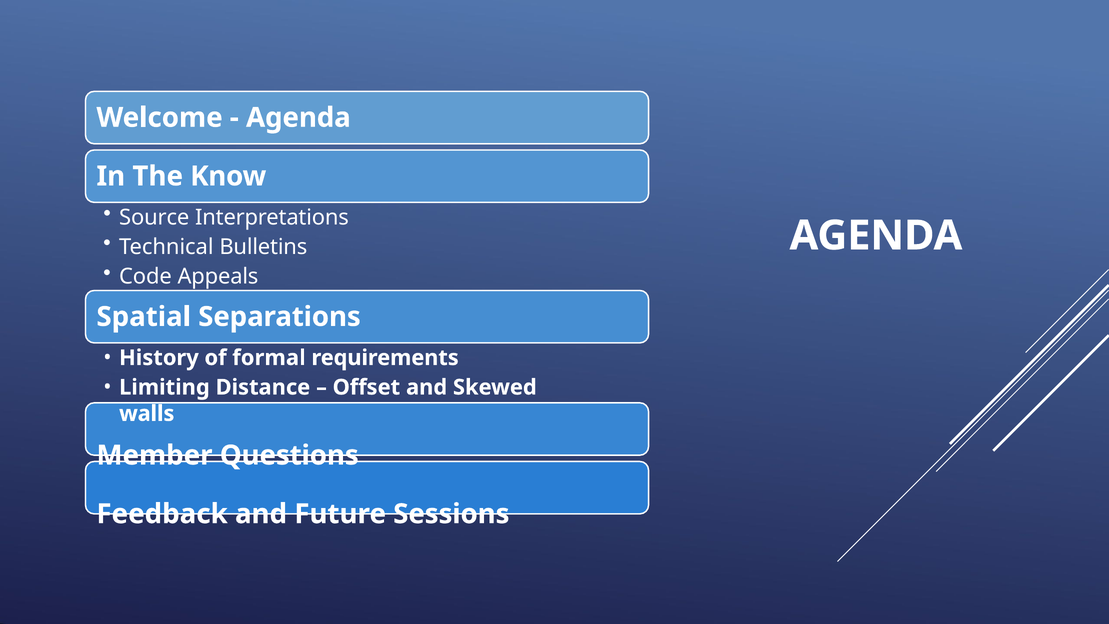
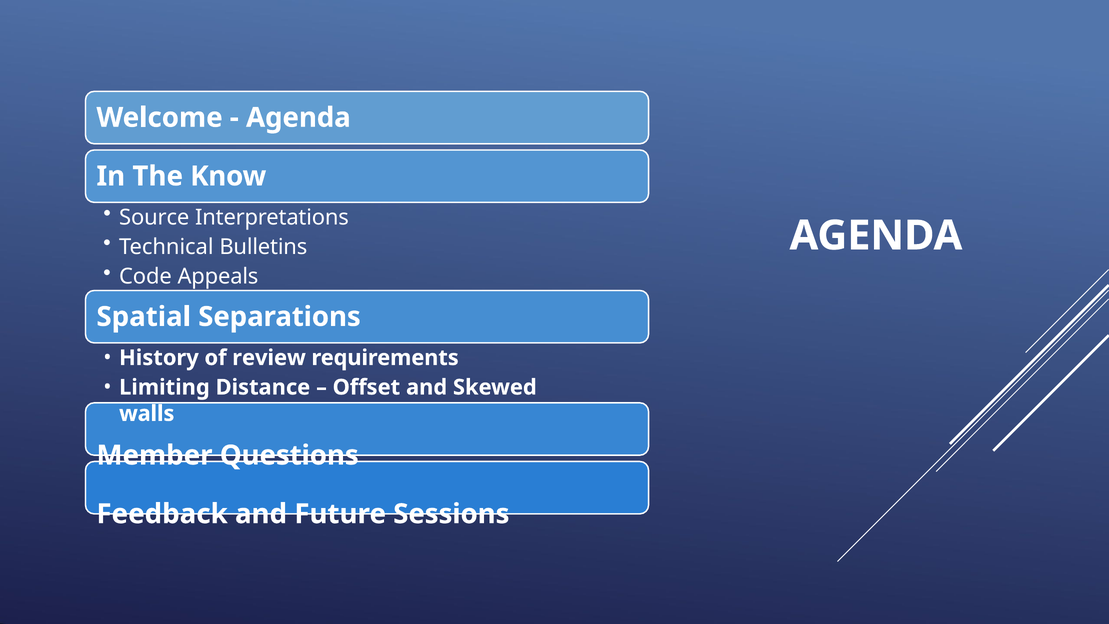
formal: formal -> review (269, 358)
